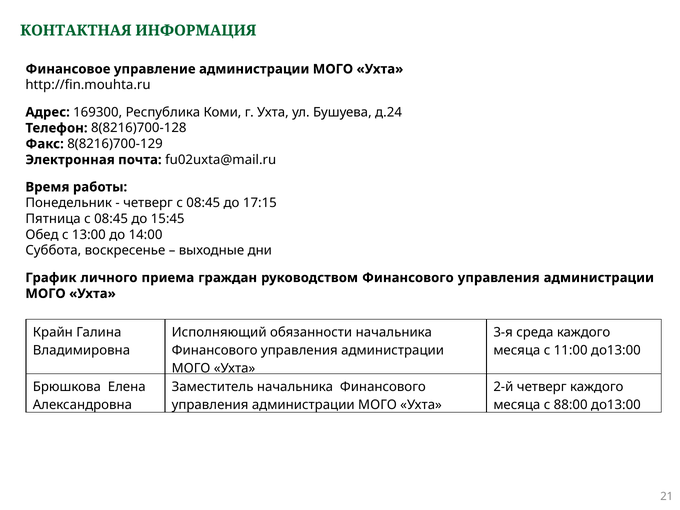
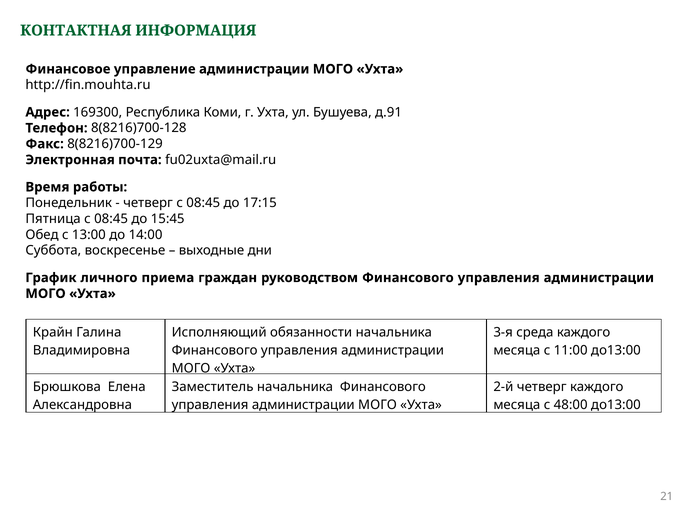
д.24: д.24 -> д.91 (389, 112)
88:00: 88:00 -> 48:00 (571, 405)
